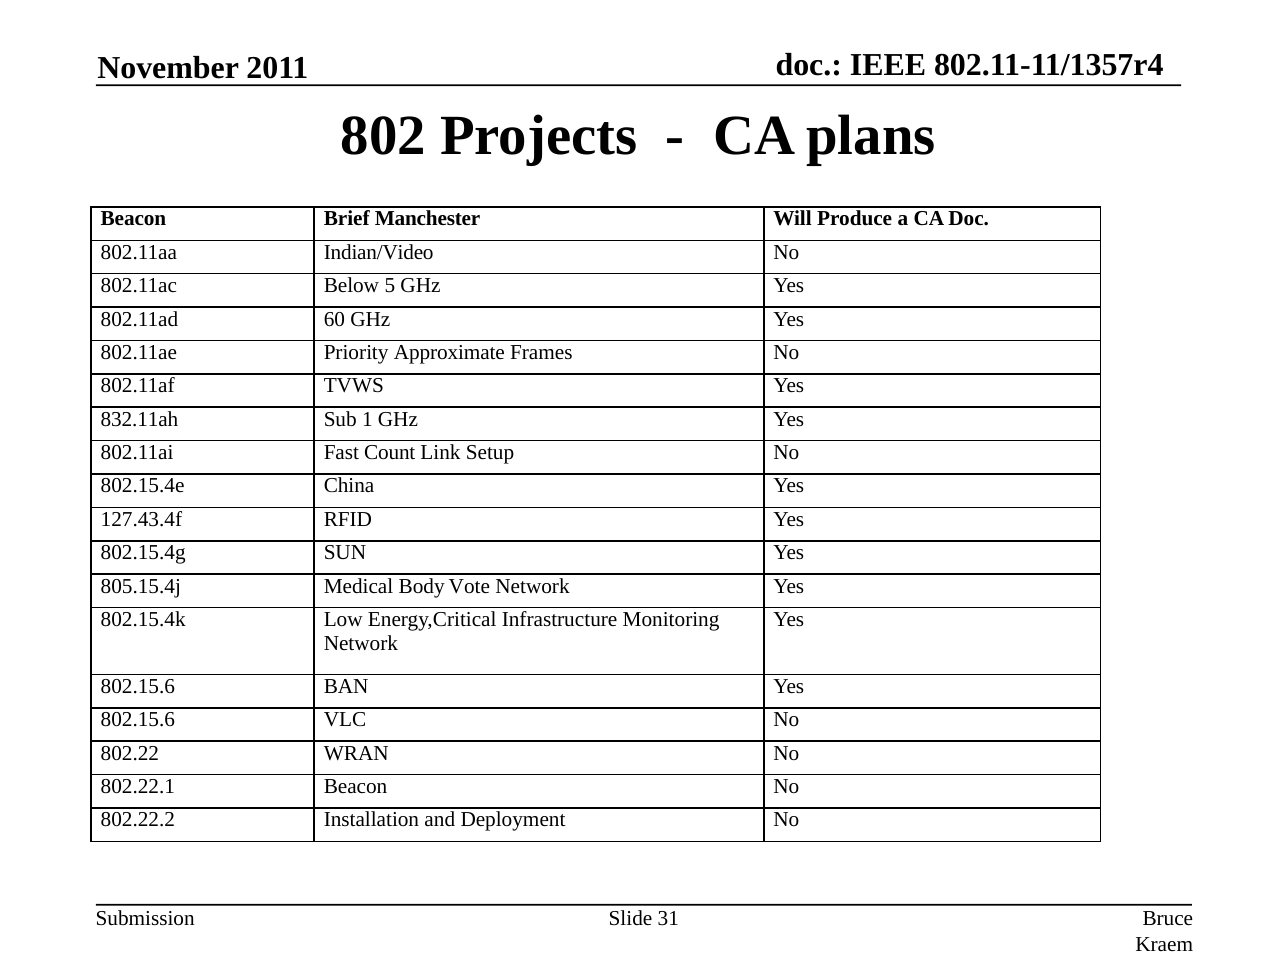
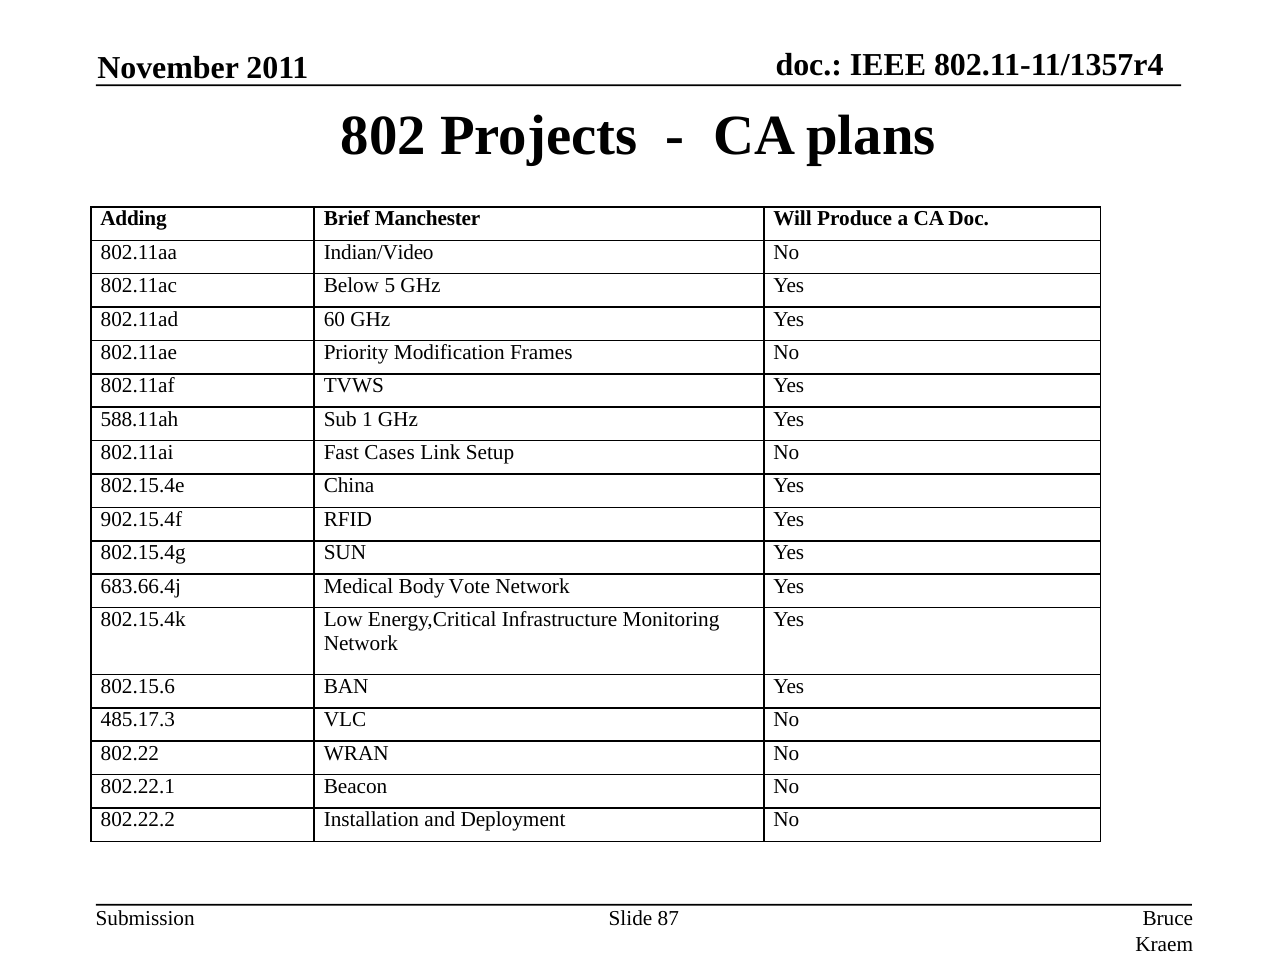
Beacon: Beacon -> Adding (133, 219)
Approximate: Approximate -> Modification (449, 352)
832.11ah: 832.11ah -> 588.11ah (140, 419)
Count: Count -> Cases (390, 452)
127.43.4f: 127.43.4f -> 902.15.4f (141, 519)
805.15.4j: 805.15.4j -> 683.66.4j (141, 586)
802.15.6: 802.15.6 -> 485.17.3 (138, 720)
31: 31 -> 87 (668, 919)
